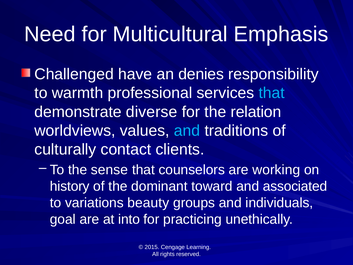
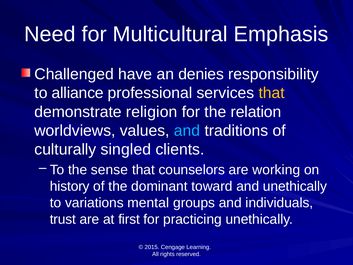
warmth: warmth -> alliance (78, 93)
that colour: light blue -> yellow (272, 93)
diverse: diverse -> religion (152, 112)
contact: contact -> singled (126, 149)
and associated: associated -> unethically (295, 186)
beauty: beauty -> mental (148, 203)
goal: goal -> trust (63, 219)
into: into -> first (129, 219)
